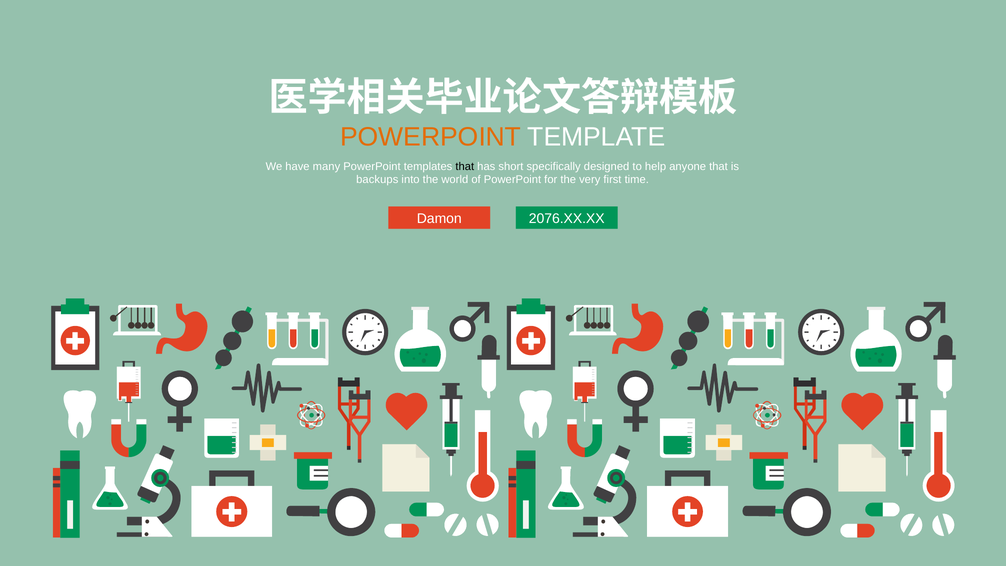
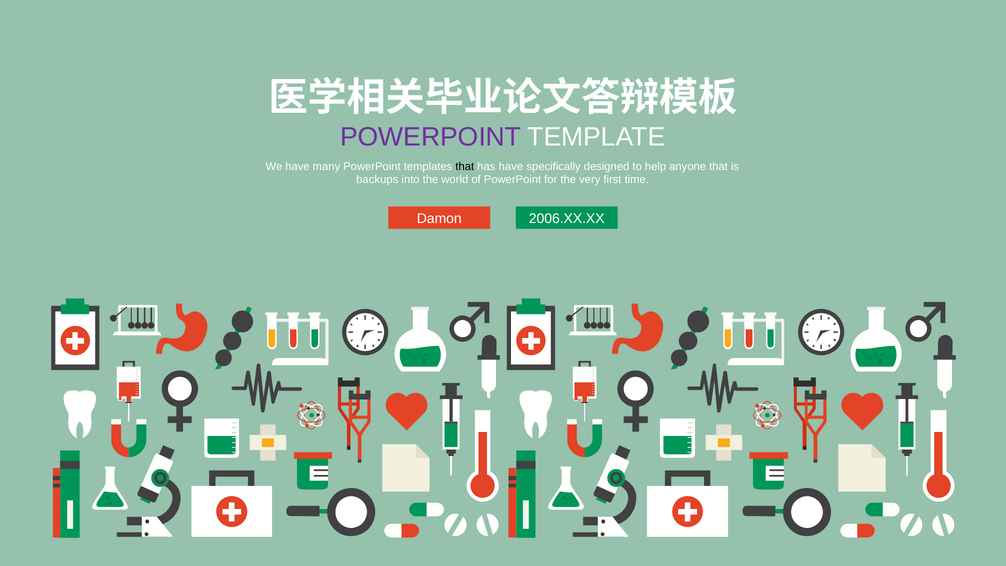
POWERPOINT colour: orange -> purple (431, 137)
has short: short -> have (511, 166)
2076.XX.XX: 2076.XX.XX -> 2006.XX.XX (567, 219)
